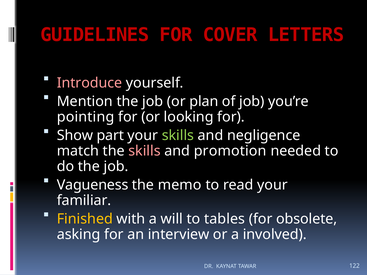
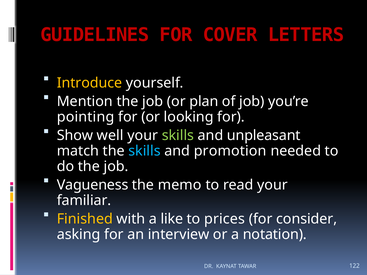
Introduce colour: pink -> yellow (90, 83)
part: part -> well (110, 136)
negligence: negligence -> unpleasant (264, 136)
skills colour: pink -> light blue (144, 151)
will: will -> like (172, 219)
tables: tables -> prices (225, 219)
obsolete: obsolete -> consider (307, 219)
involved: involved -> notation (275, 235)
